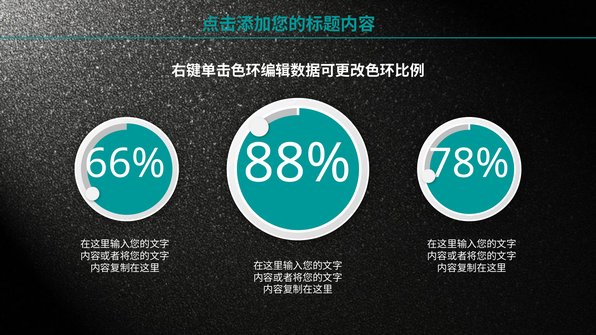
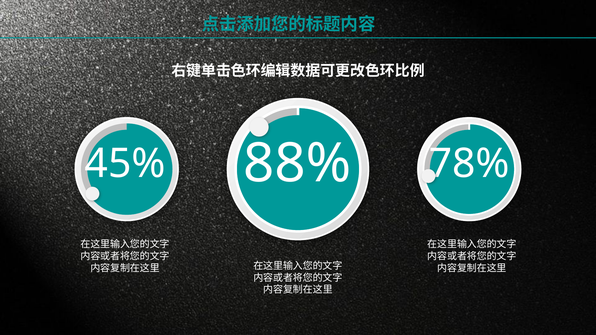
66%: 66% -> 45% (125, 164)
